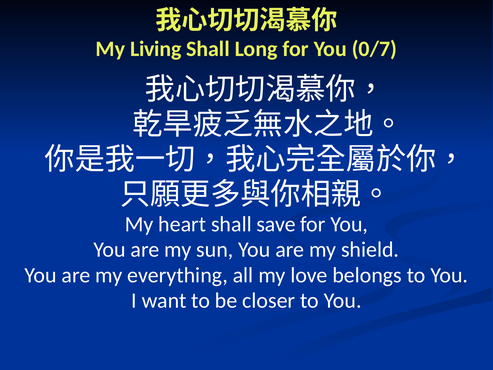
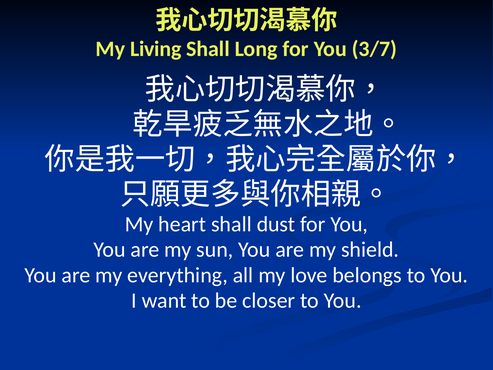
0/7: 0/7 -> 3/7 (374, 49)
save: save -> dust (276, 224)
